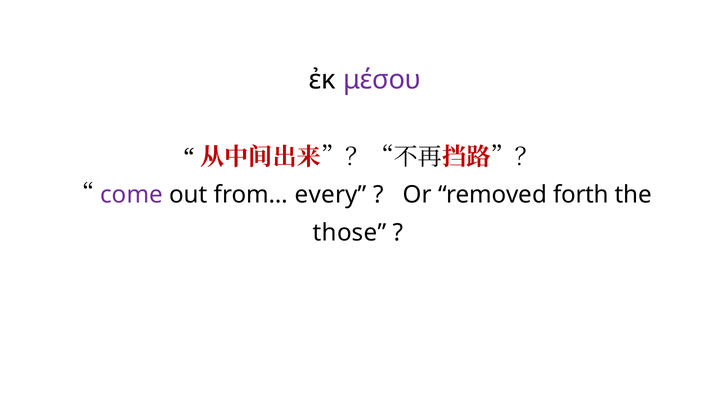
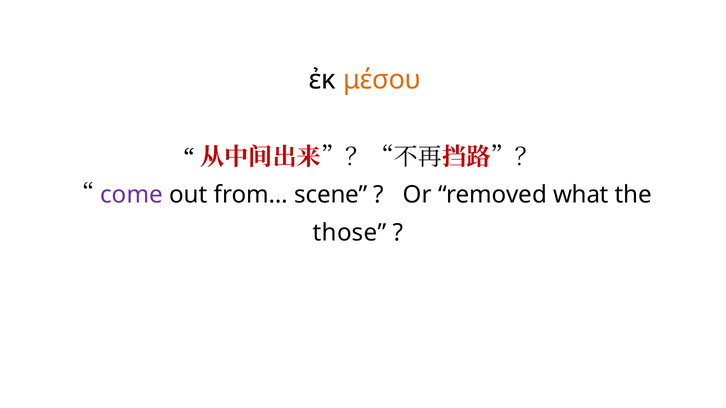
μέσου colour: purple -> orange (382, 80)
every: every -> scene (331, 195)
forth: forth -> what (581, 195)
